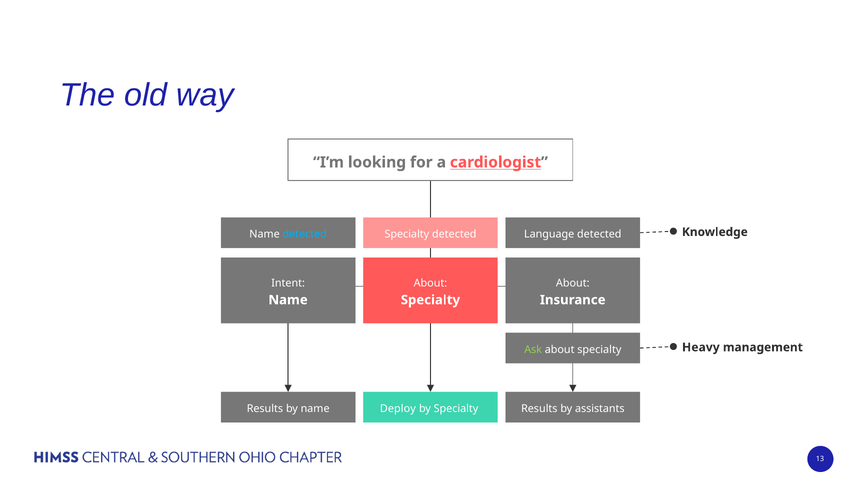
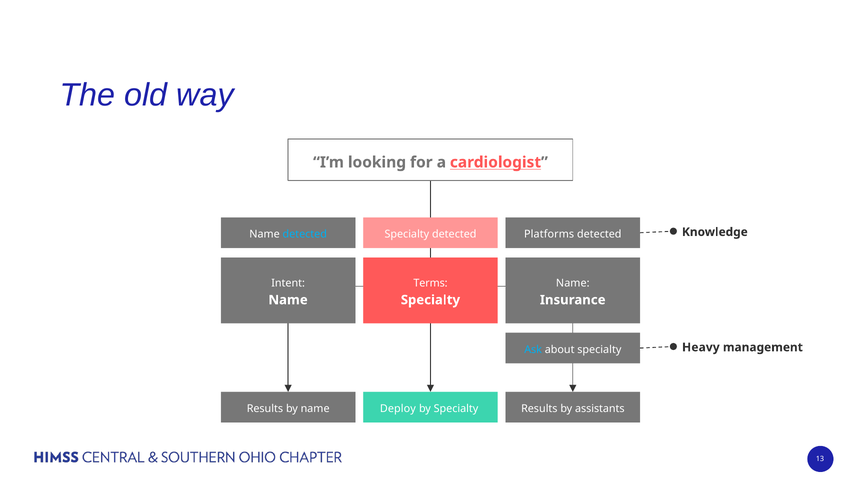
Language: Language -> Platforms (549, 235)
About: About -> Terms (431, 283)
About: About -> Name (573, 283)
Ask colour: light green -> light blue (533, 350)
